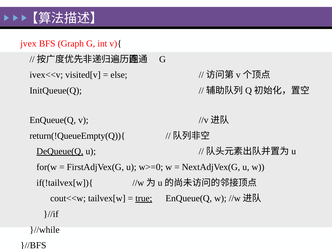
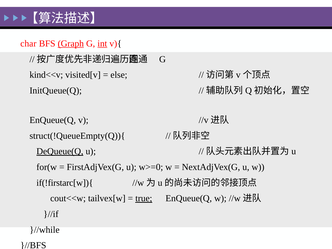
jvex: jvex -> char (28, 44)
Graph underline: none -> present (71, 44)
int underline: none -> present (102, 44)
ivex<<v: ivex<<v -> kind<<v (46, 75)
return(!QueueEmpty(Q)){: return(!QueueEmpty(Q)){ -> struct(!QueueEmpty(Q)){ (77, 136)
if(!tailvex[w]){: if(!tailvex[w]){ -> if(!firstarc[w]){ (65, 183)
